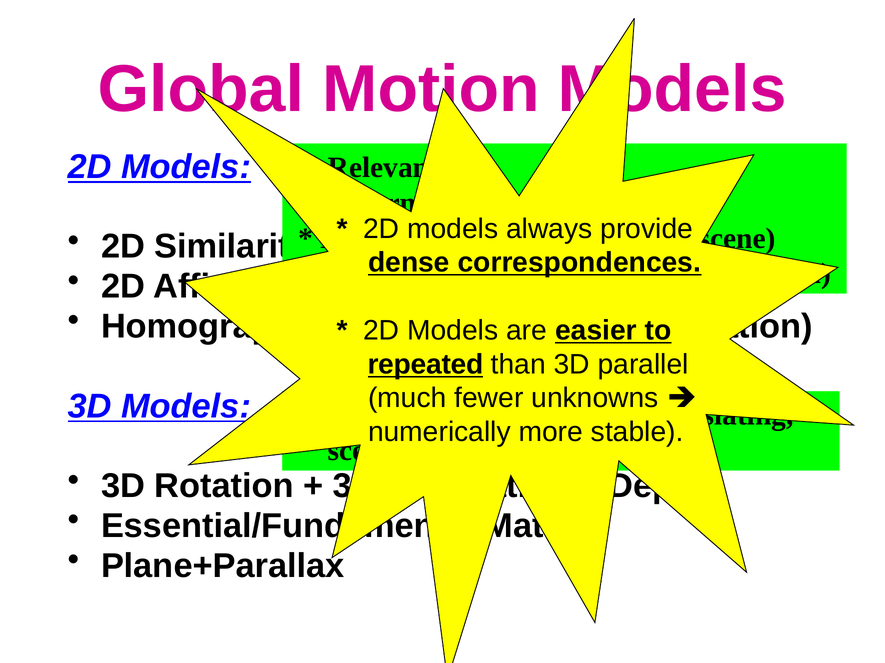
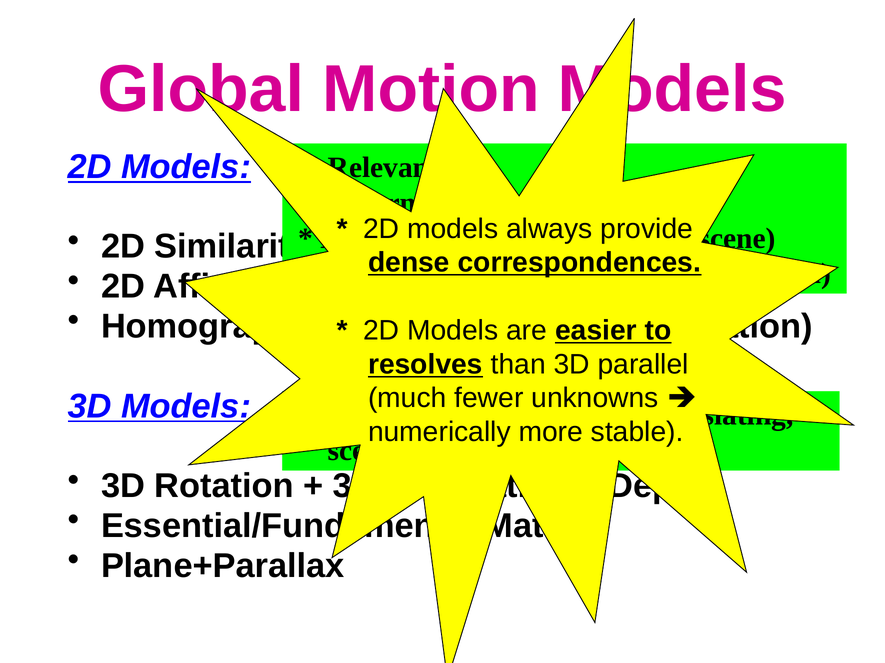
repeated: repeated -> resolves (425, 365)
